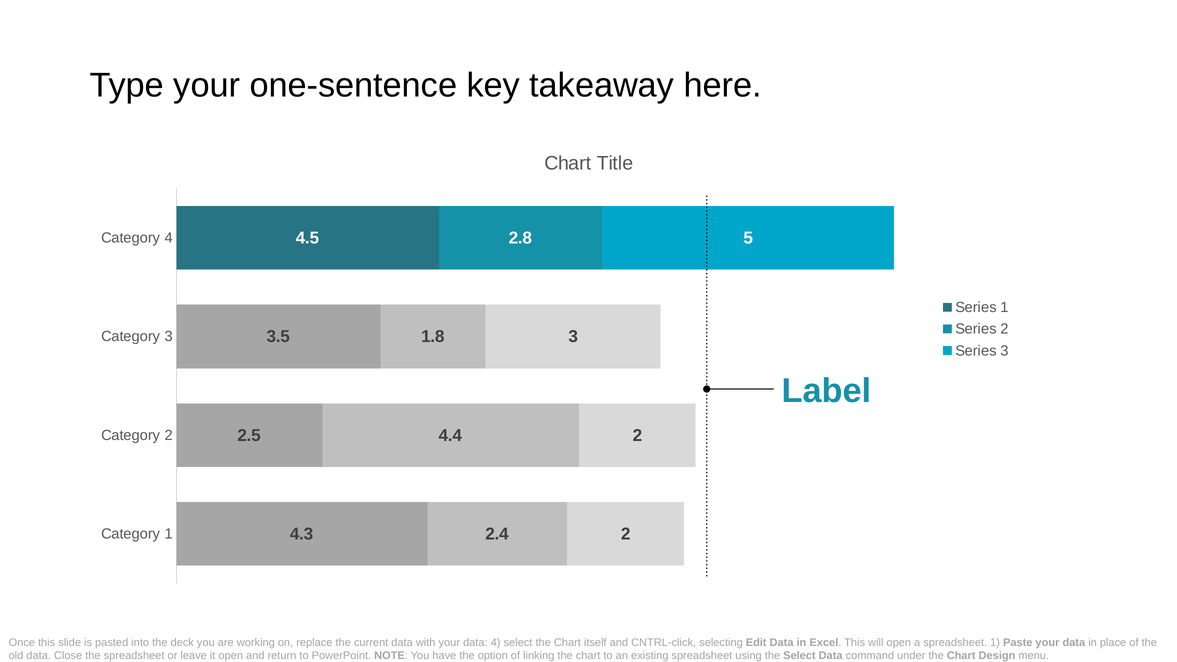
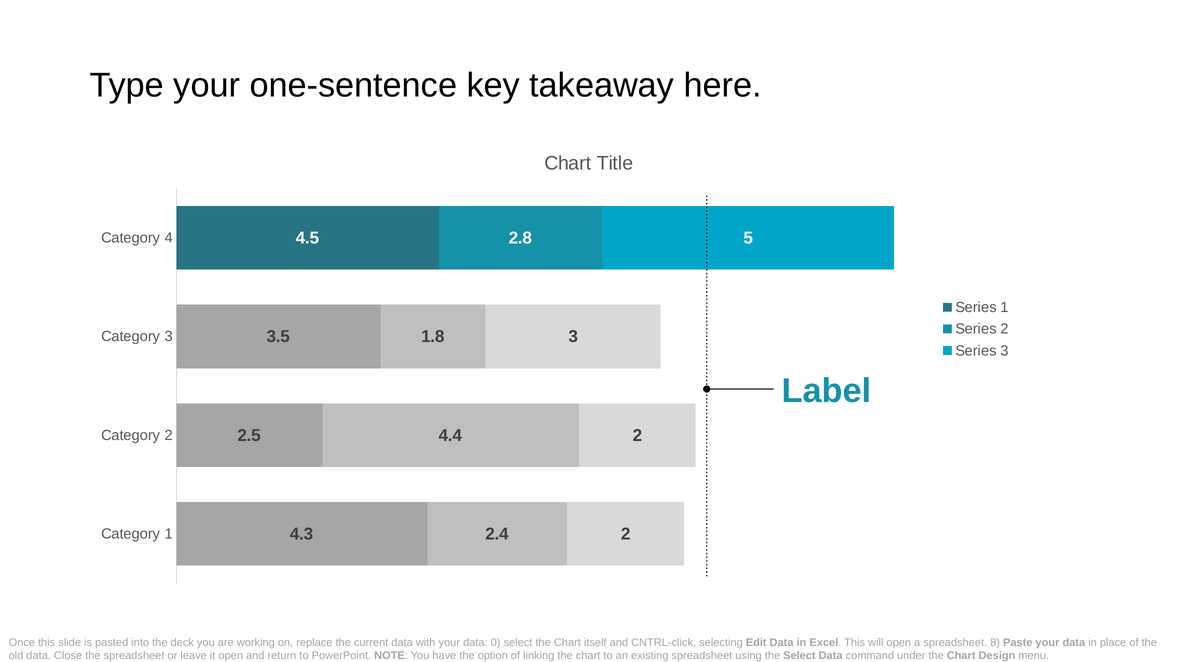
data 4: 4 -> 0 (496, 642)
spreadsheet 1: 1 -> 8 (995, 642)
